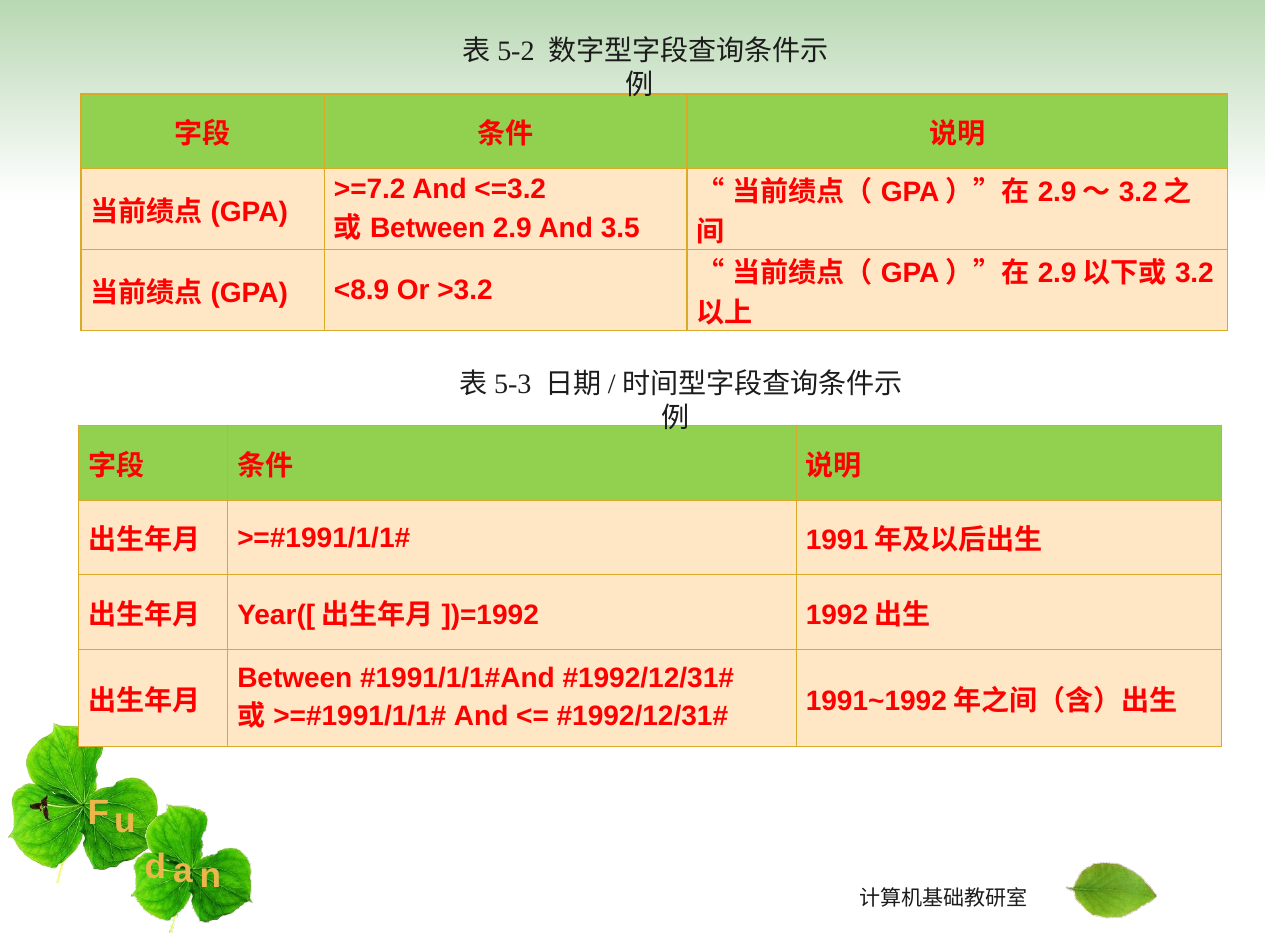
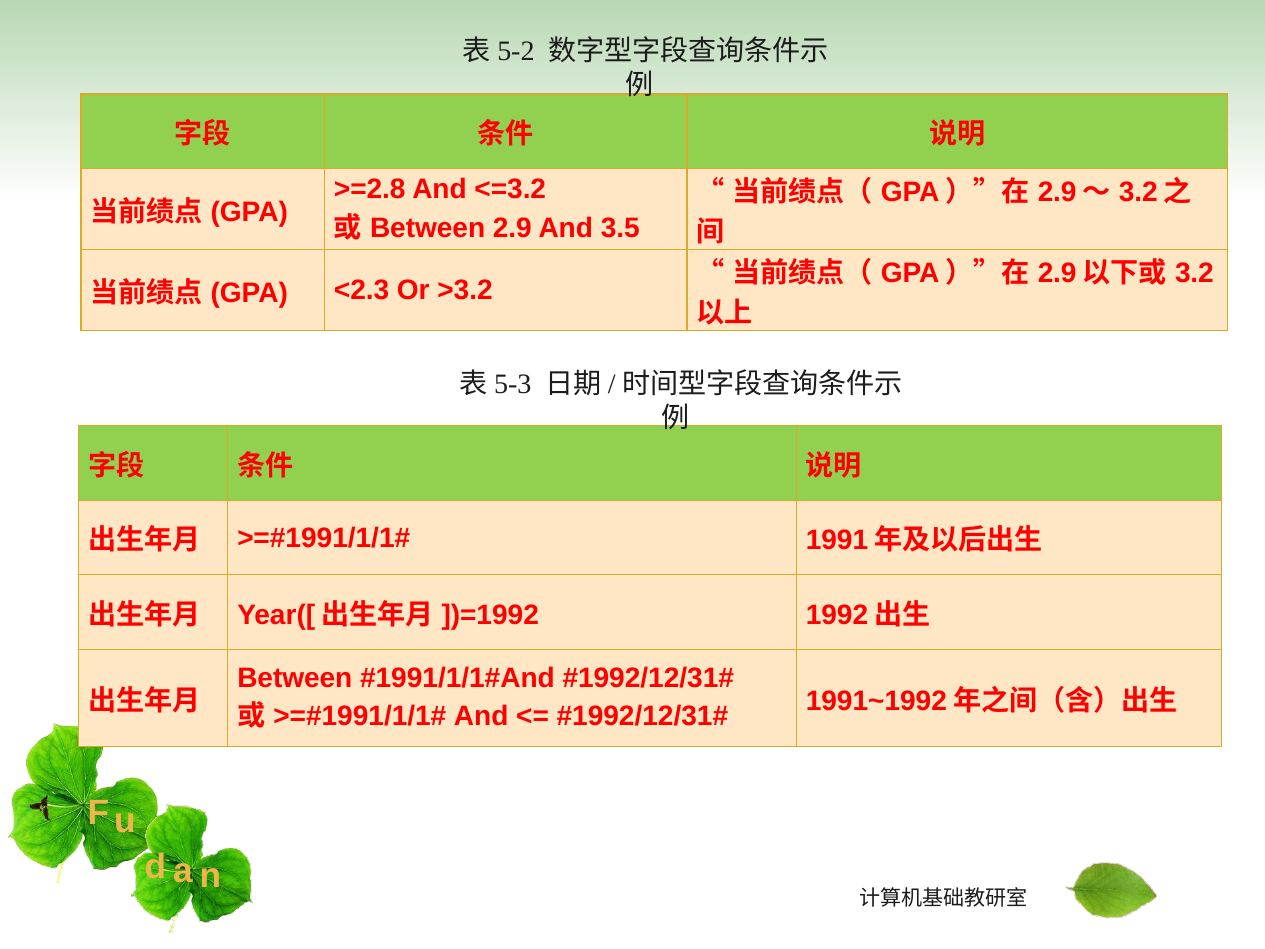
>=7.2: >=7.2 -> >=2.8 (370, 189)
<8.9: <8.9 -> <2.3 (362, 291)
